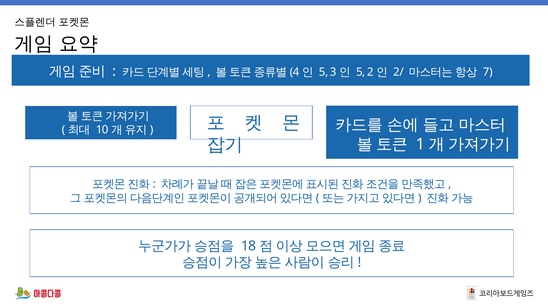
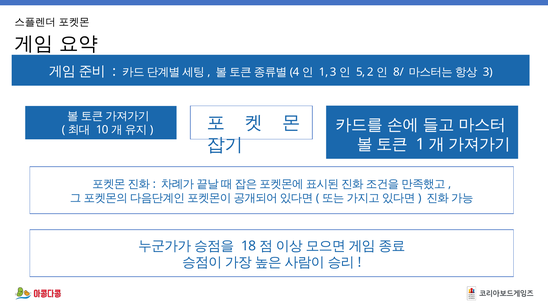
5: 5 -> 1 (324, 72)
2/: 2/ -> 8/ (398, 72)
7: 7 -> 3 (488, 72)
